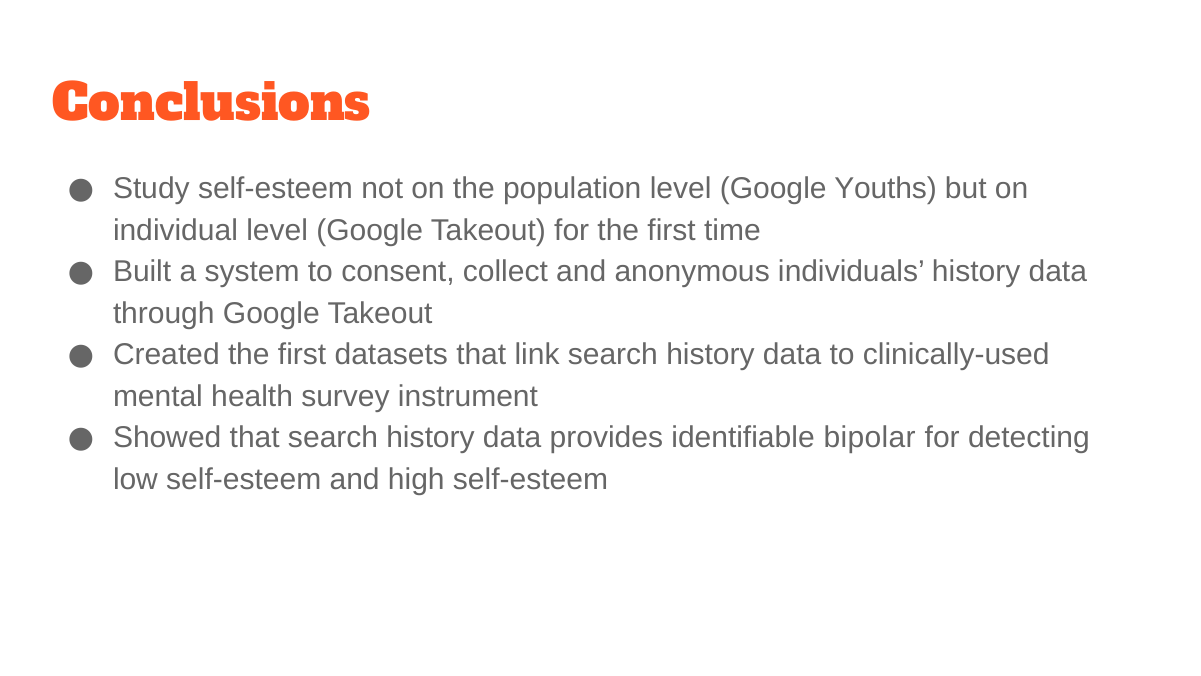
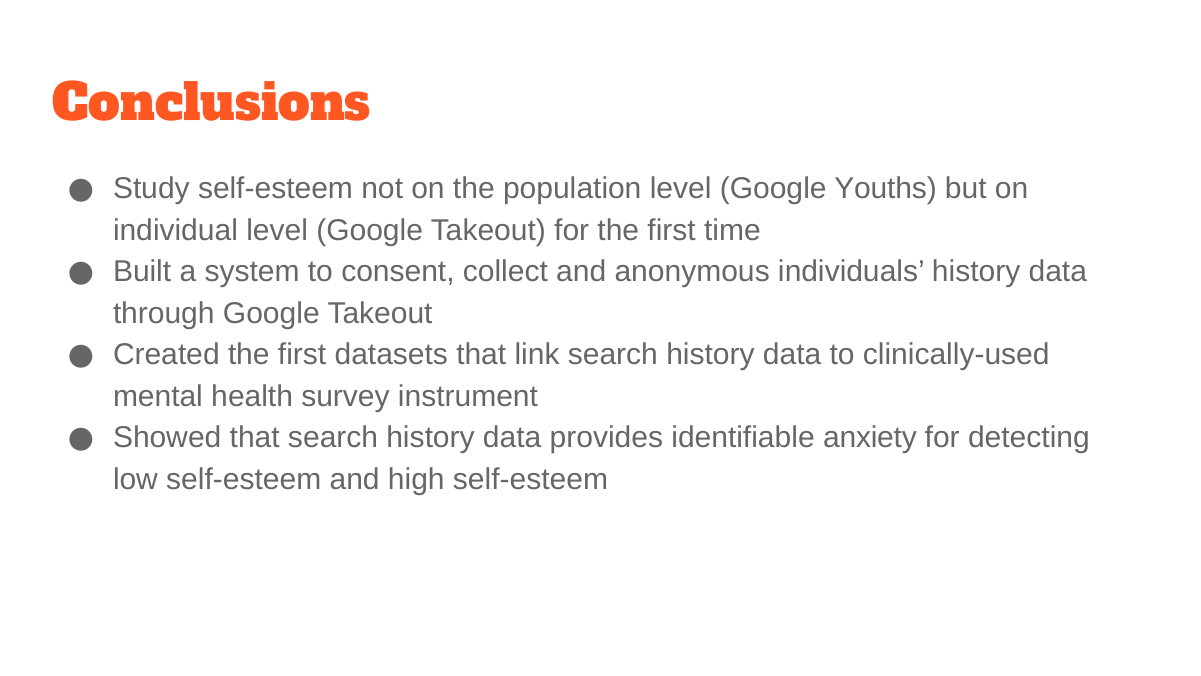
bipolar: bipolar -> anxiety (870, 437)
